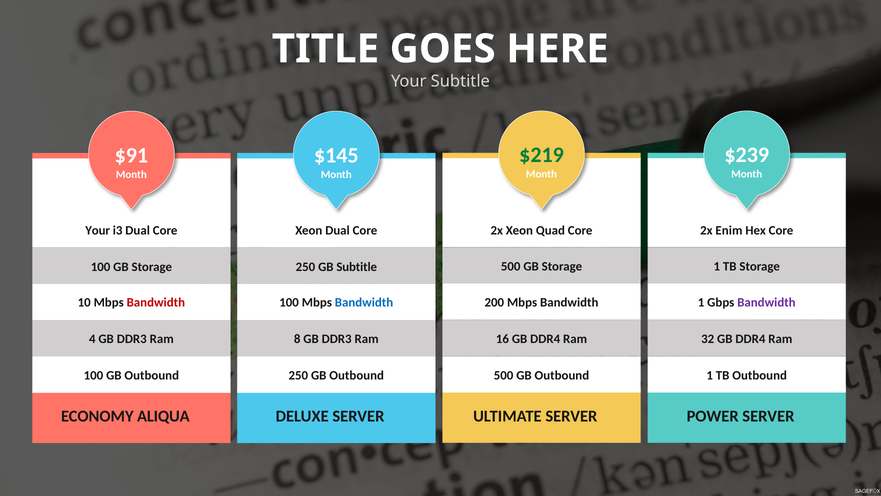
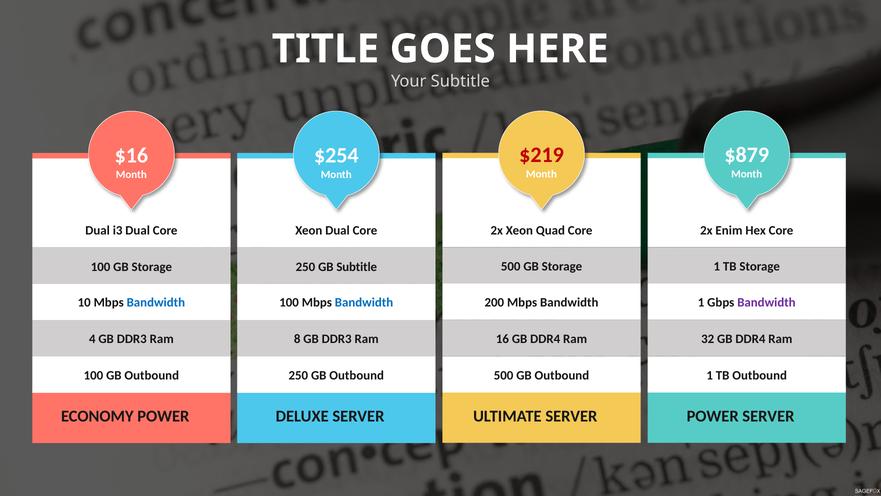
$219 colour: green -> red (542, 155)
$239: $239 -> $879 (747, 155)
$91: $91 -> $16 (131, 155)
$145: $145 -> $254 (336, 155)
Your: Your -> Dual (98, 230)
Bandwidth colour: red -> blue (156, 302)
ECONOMY ALIQUA: ALIQUA -> POWER (163, 416)
